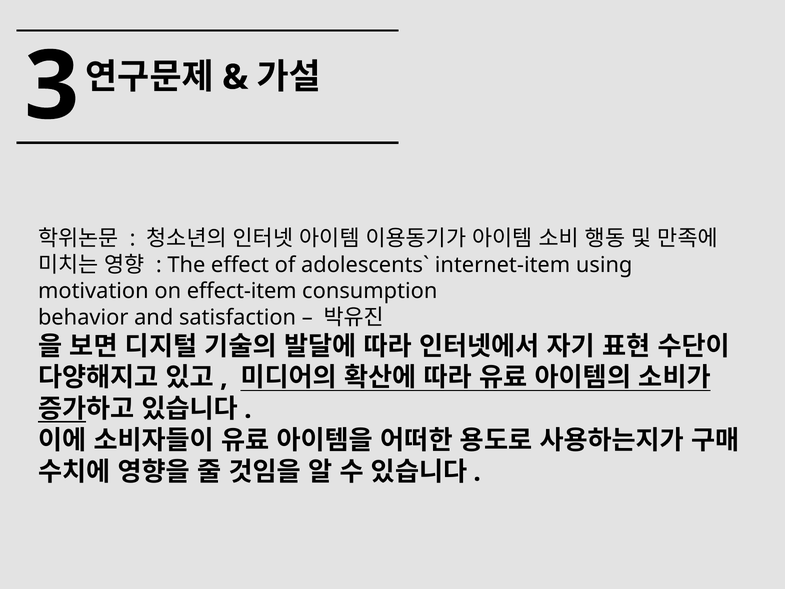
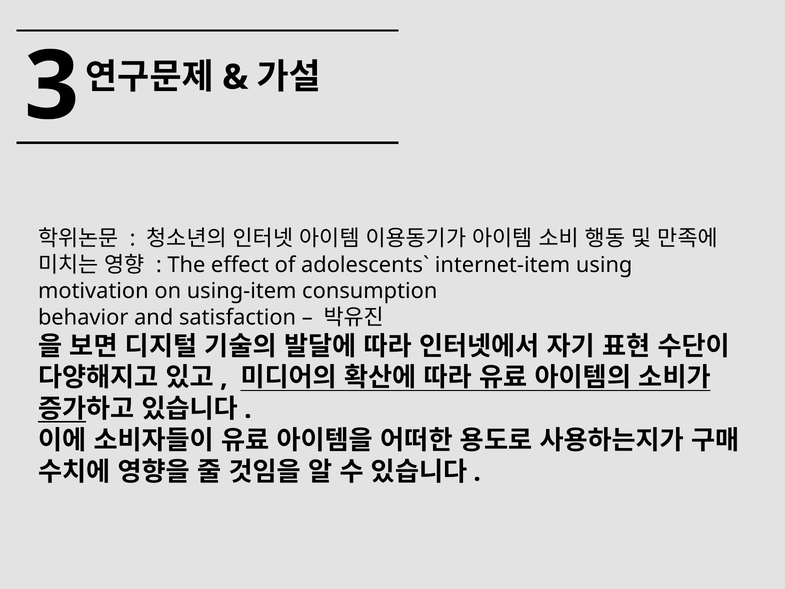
effect-item: effect-item -> using-item (242, 291)
